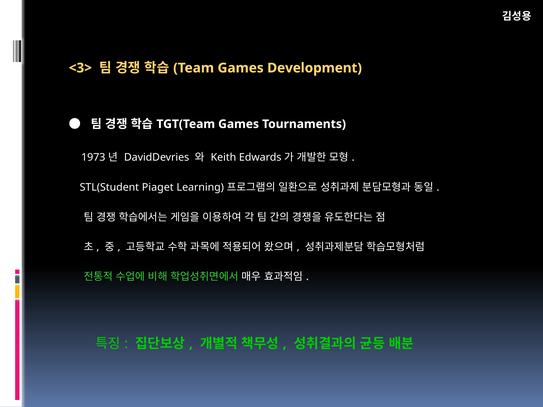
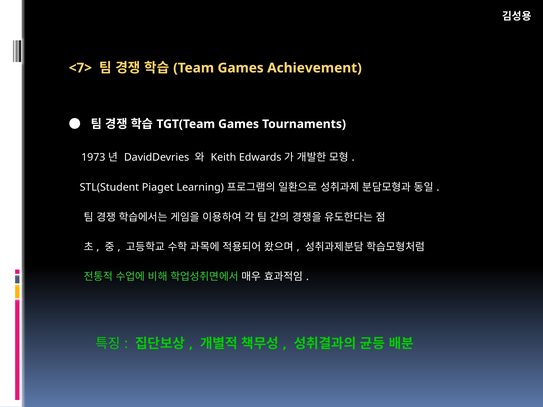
<3>: <3> -> <7> (80, 68)
Development: Development -> Achievement (315, 68)
